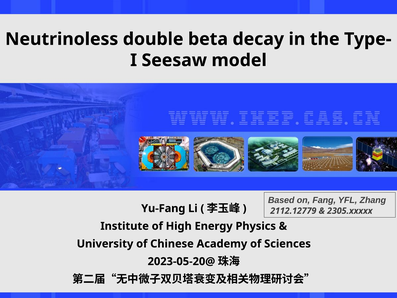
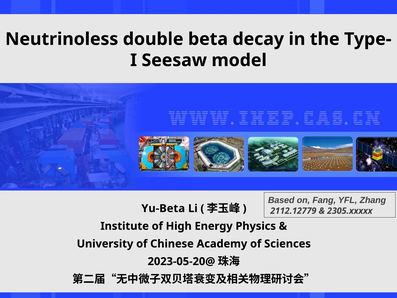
Yu-Fang: Yu-Fang -> Yu-Beta (163, 208)
